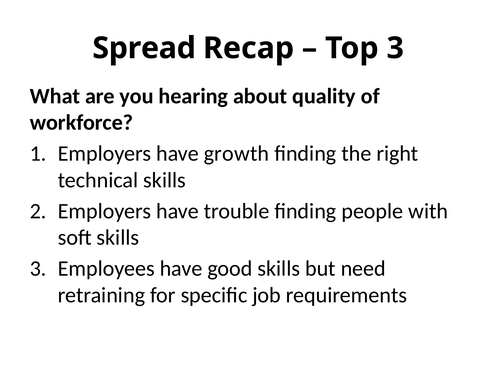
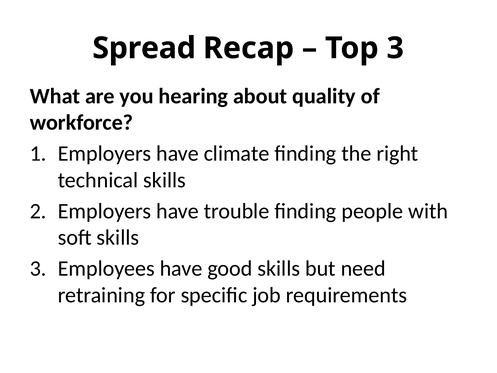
growth: growth -> climate (237, 153)
